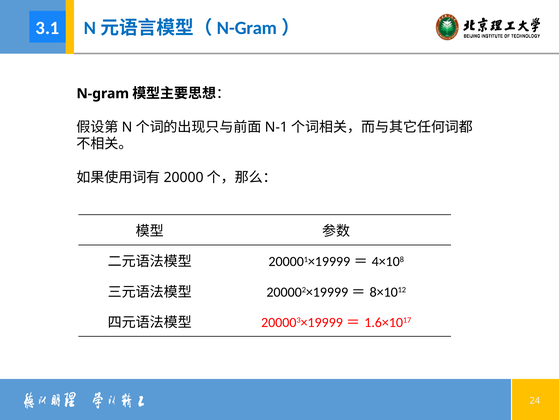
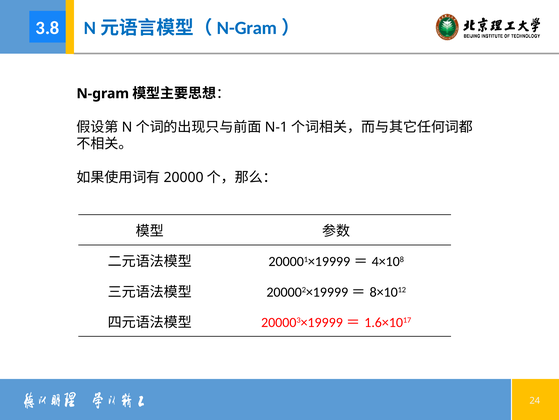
3.1: 3.1 -> 3.8 (48, 28)
